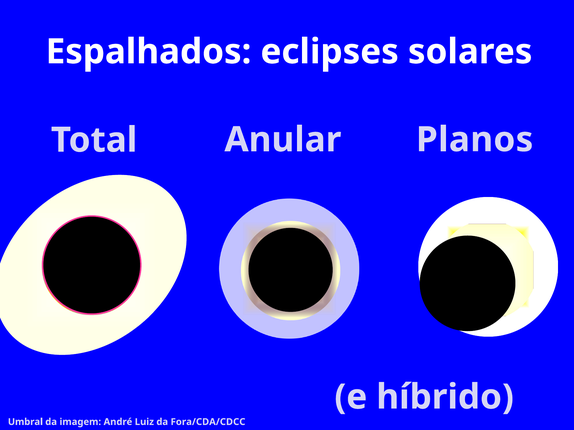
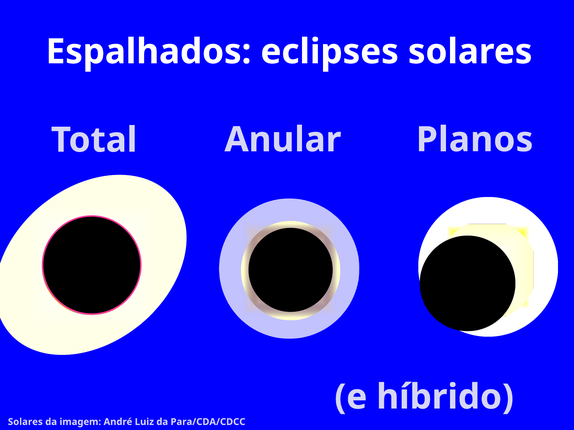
Umbral: Umbral -> Solares (25, 422)
Fora/CDA/CDCC: Fora/CDA/CDCC -> Para/CDA/CDCC (208, 422)
